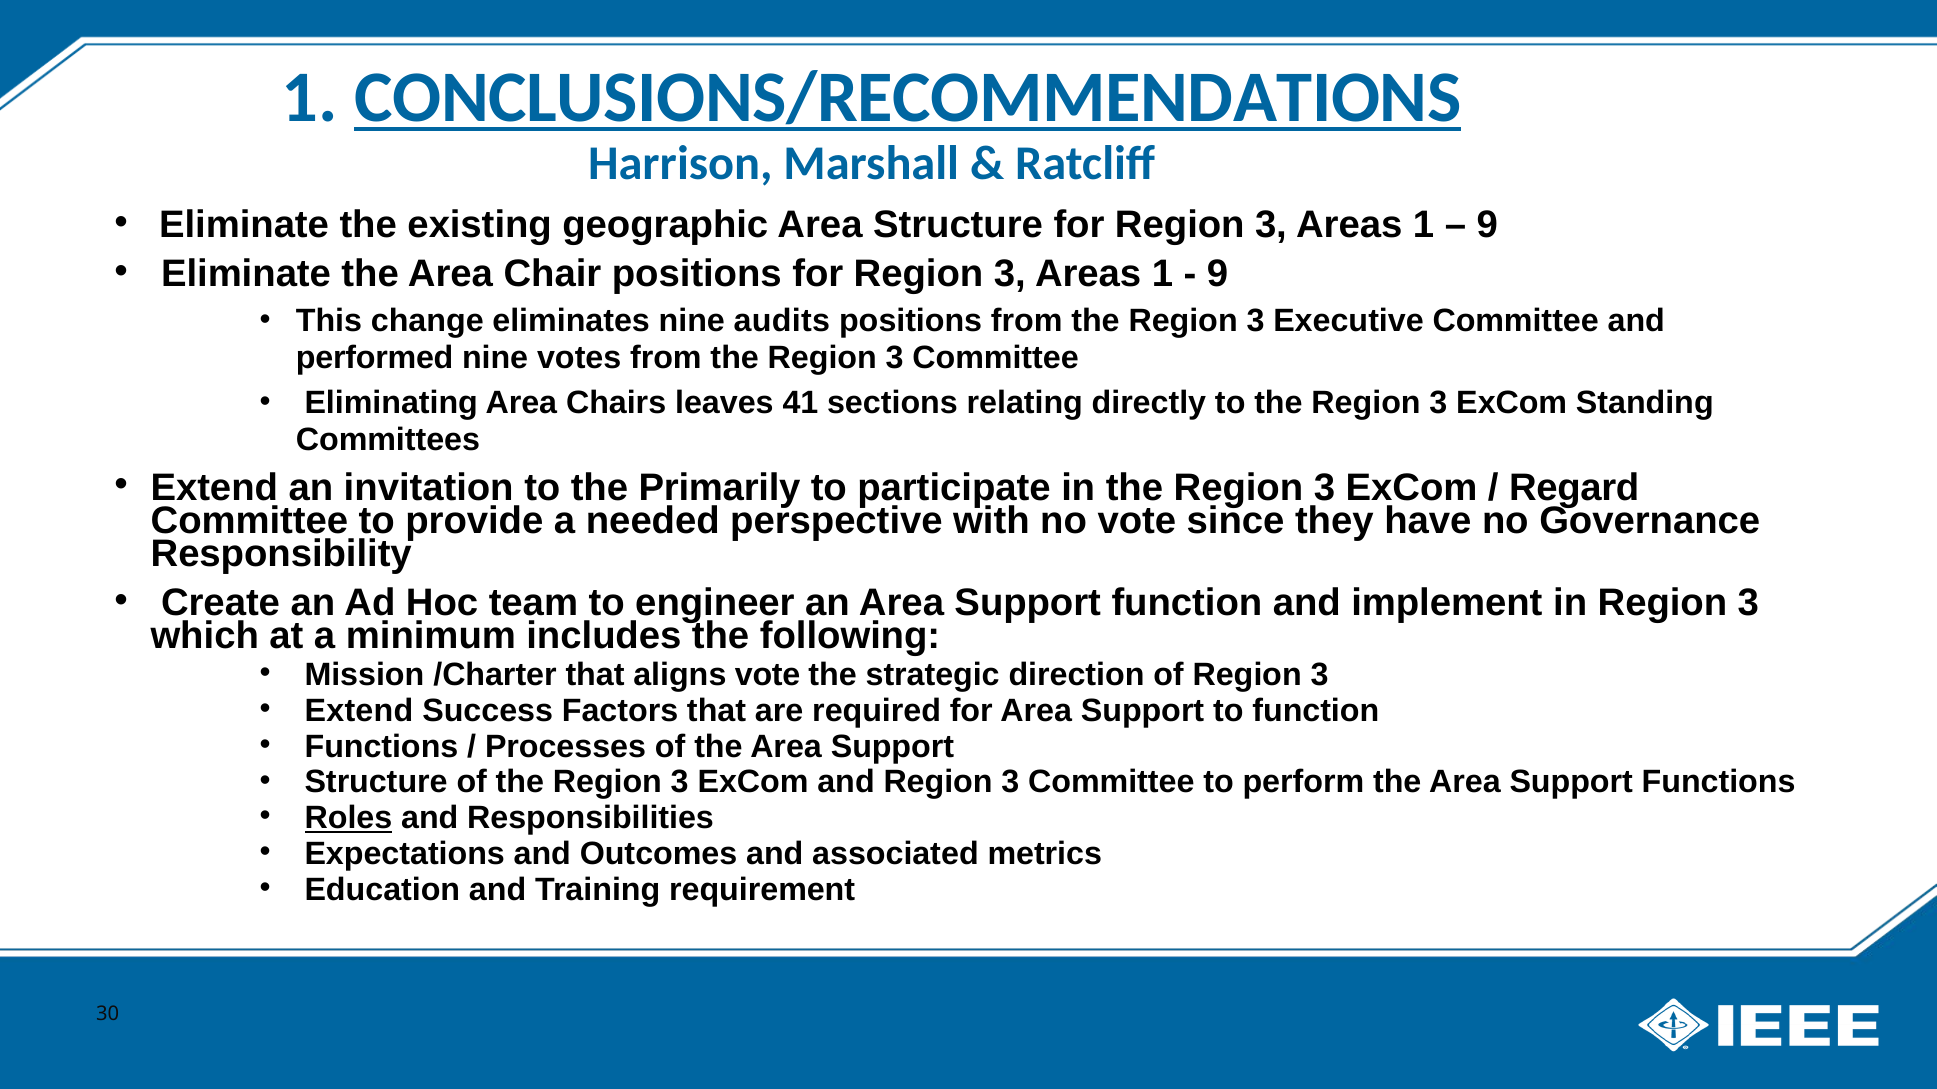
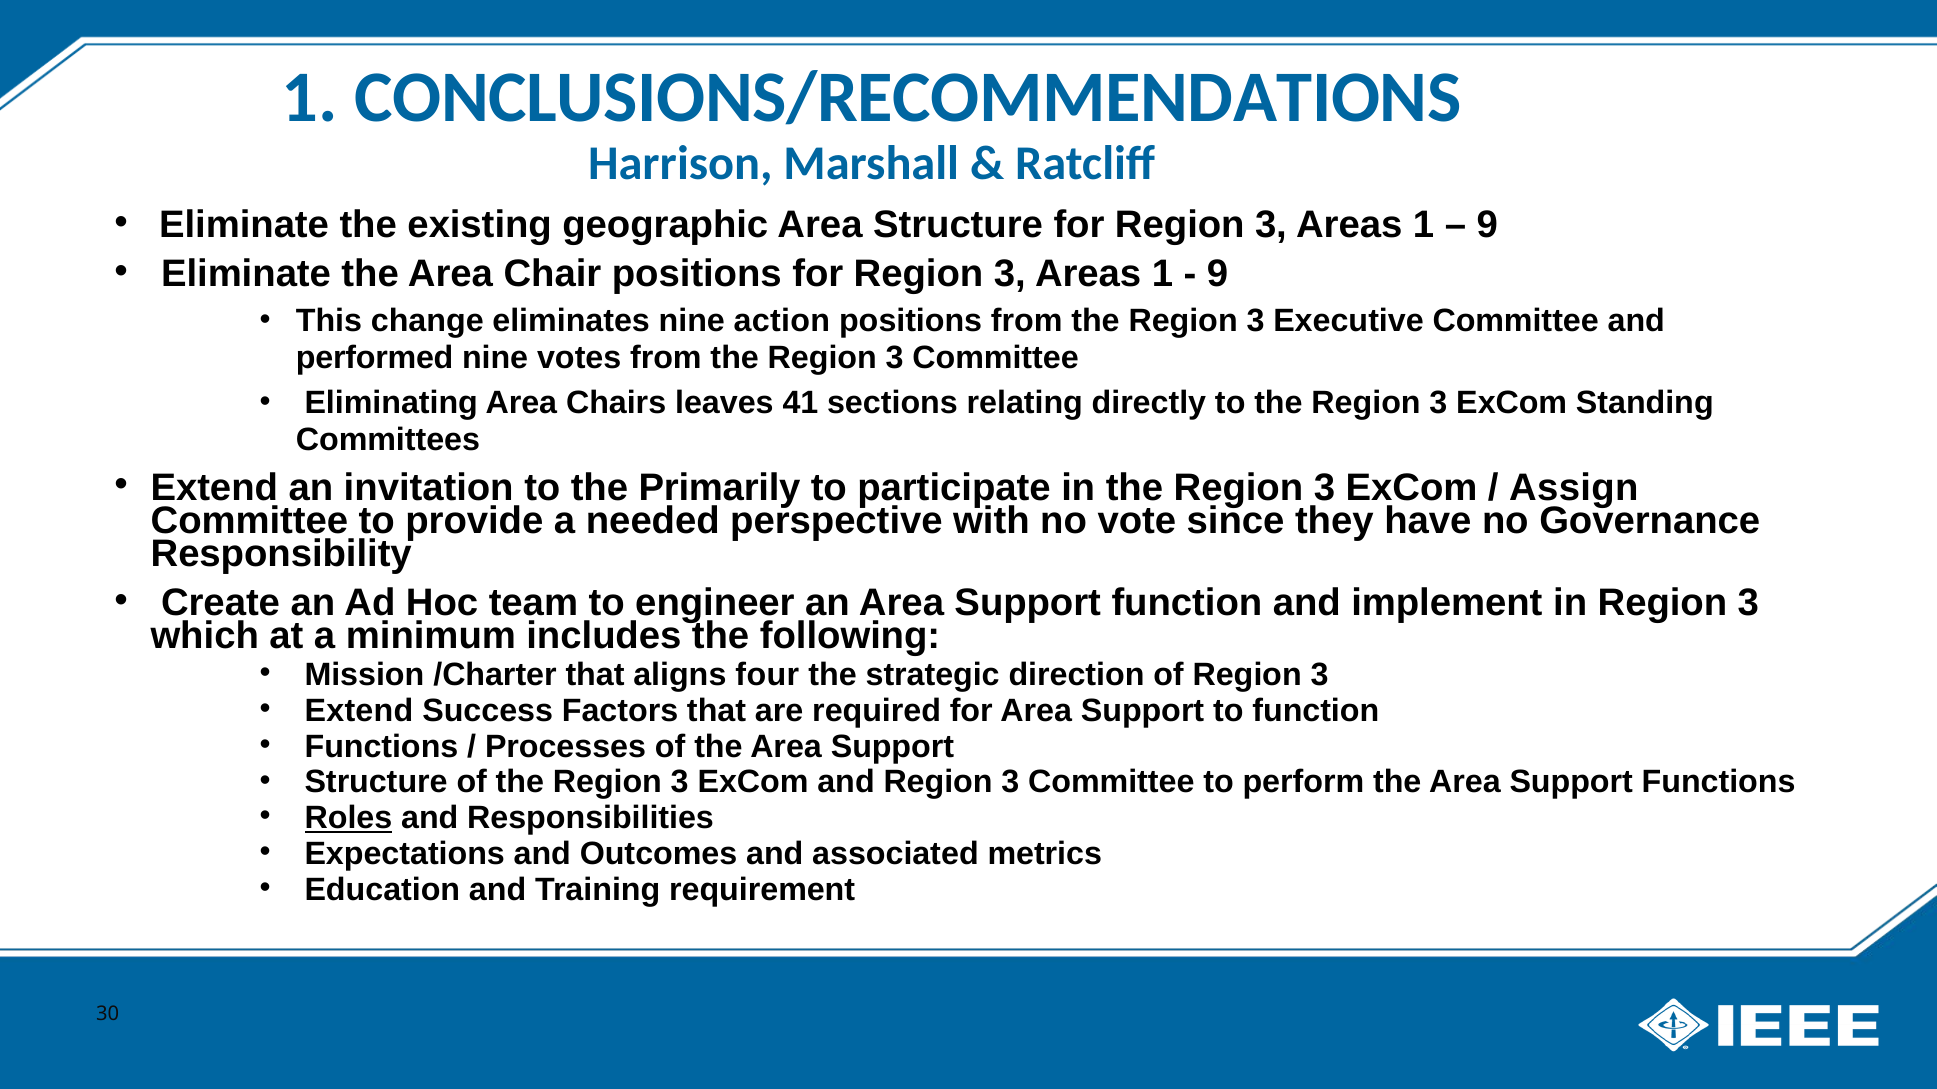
CONCLUSIONS/RECOMMENDATIONS underline: present -> none (908, 98)
audits: audits -> action (782, 321)
Regard: Regard -> Assign (1574, 488)
aligns vote: vote -> four (767, 675)
